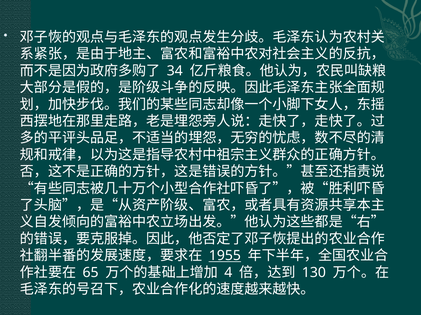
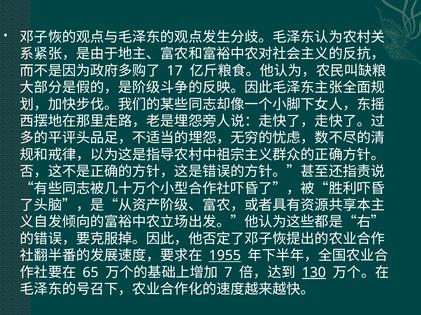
34: 34 -> 17 (175, 71)
4: 4 -> 7 (228, 273)
130 underline: none -> present (314, 273)
